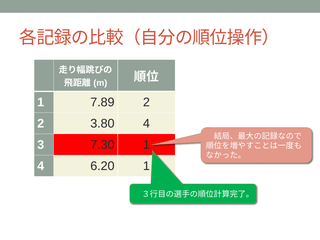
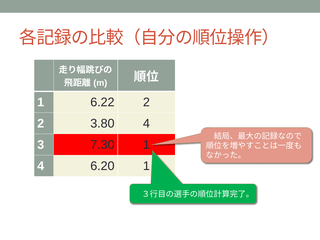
7.89: 7.89 -> 6.22 (102, 102)
